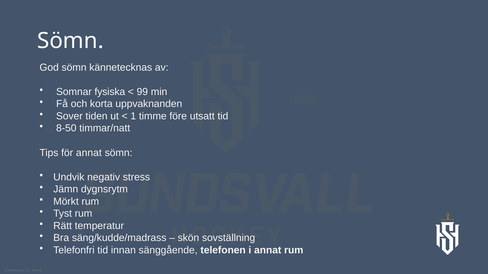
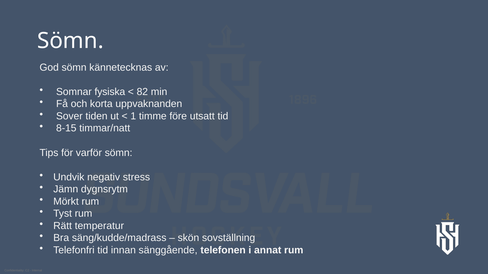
99: 99 -> 82 (142, 92)
8-50: 8-50 -> 8-15 (66, 129)
för annat: annat -> varför (89, 153)
